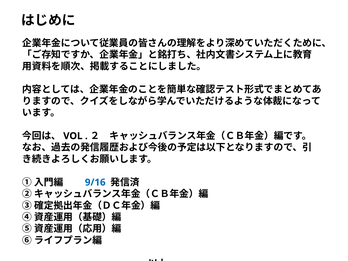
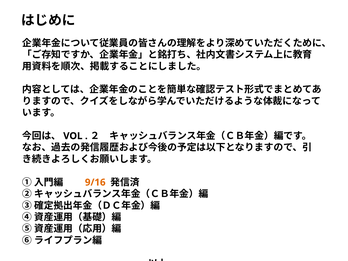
9/16 colour: blue -> orange (95, 182)
